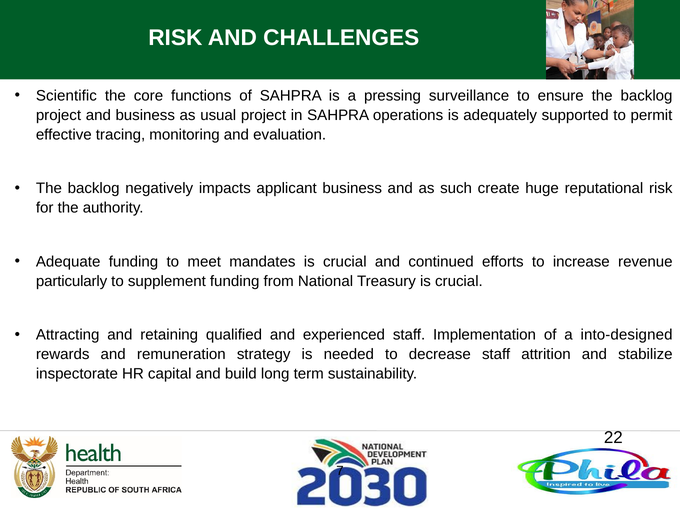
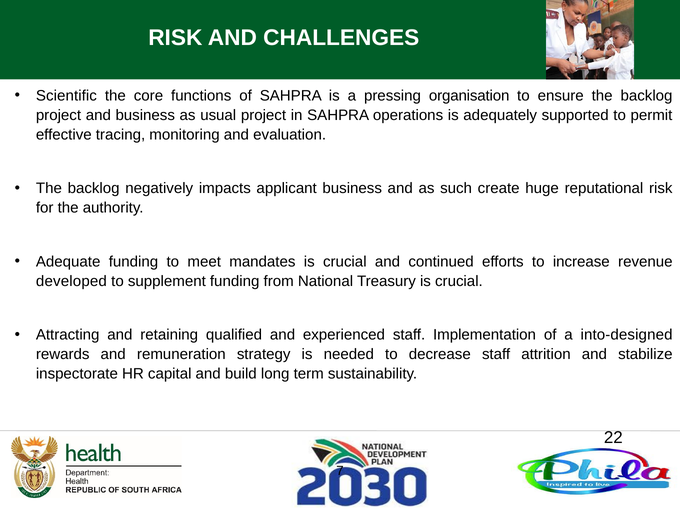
surveillance: surveillance -> organisation (469, 96)
particularly: particularly -> developed (71, 281)
